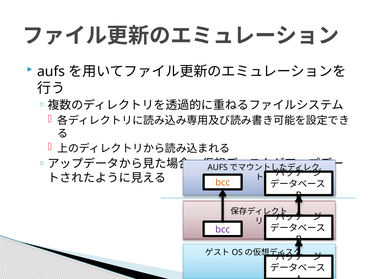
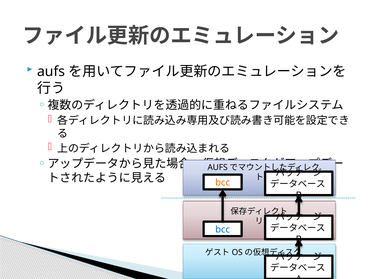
bcc colour: purple -> blue (223, 229)
